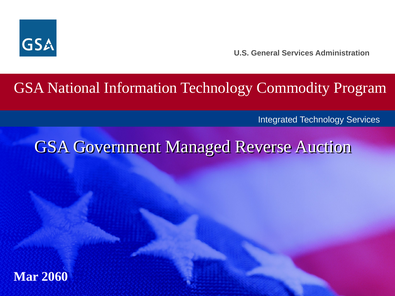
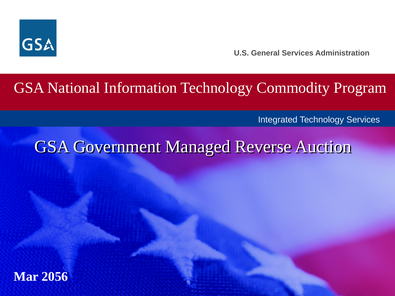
2060: 2060 -> 2056 (55, 277)
